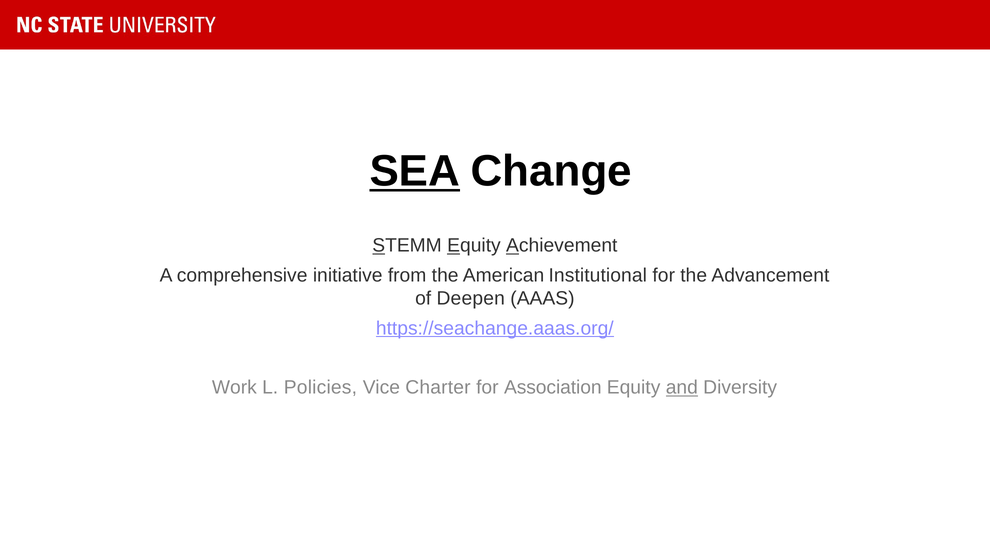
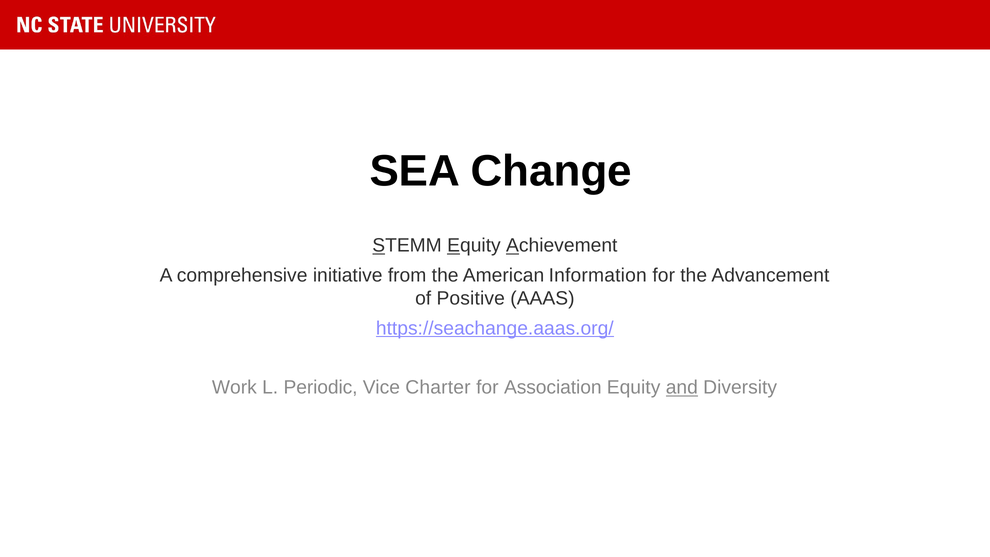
SEA underline: present -> none (415, 171)
Institutional: Institutional -> Information (598, 275)
Deepen: Deepen -> Positive (471, 298)
Policies: Policies -> Periodic (321, 388)
